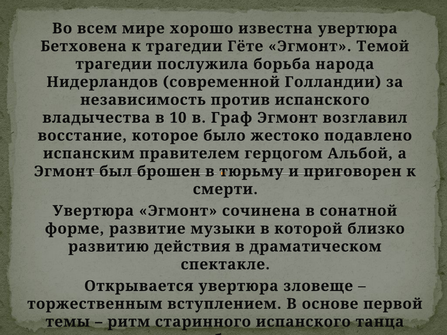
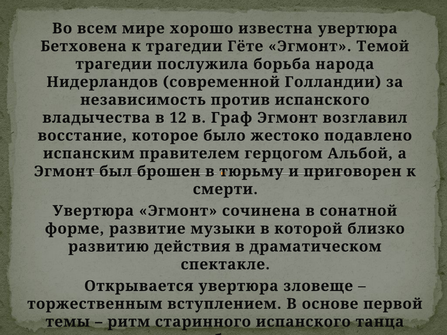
10: 10 -> 12 (178, 118)
